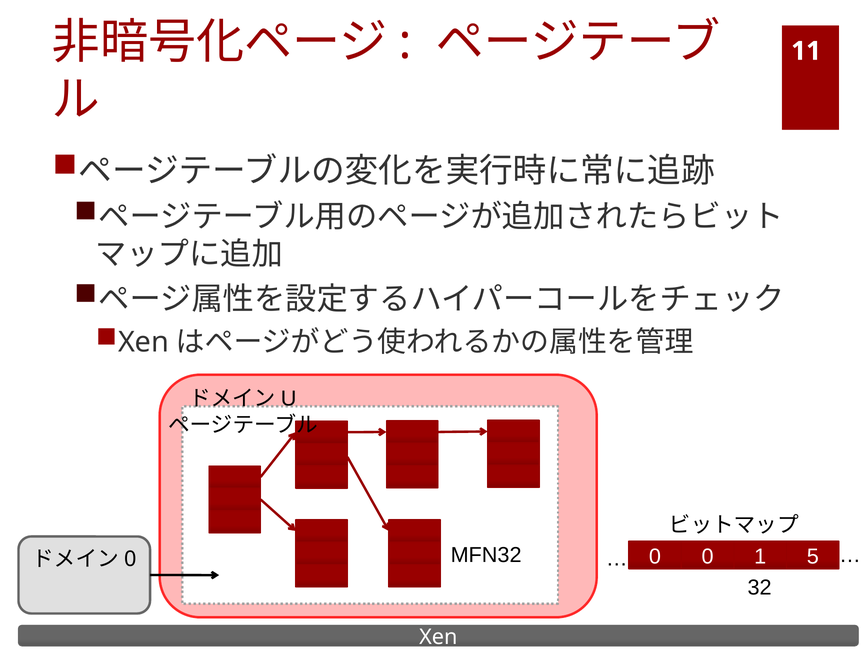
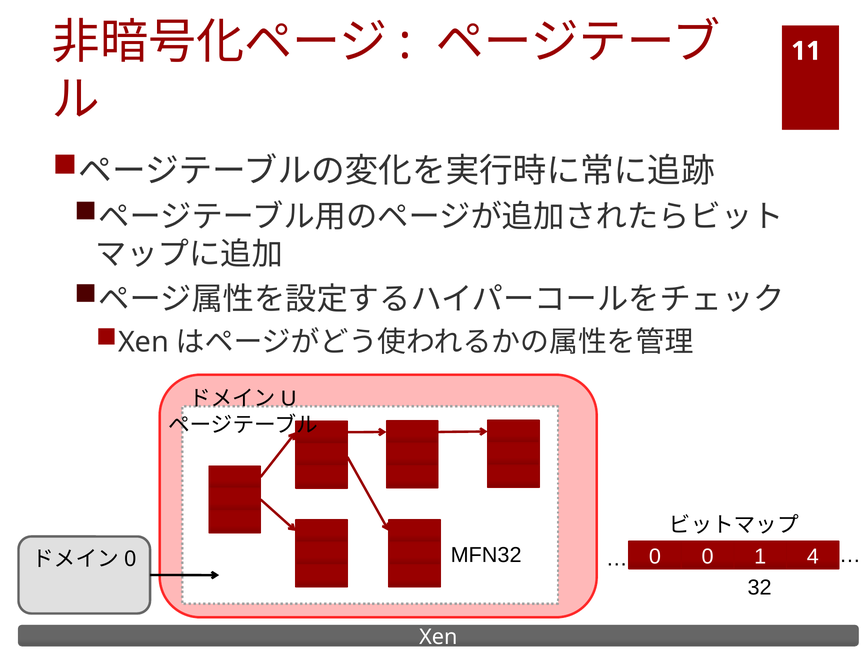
5: 5 -> 4 (813, 557)
